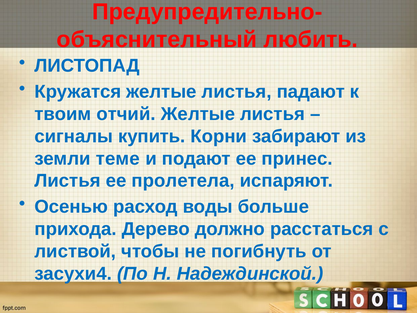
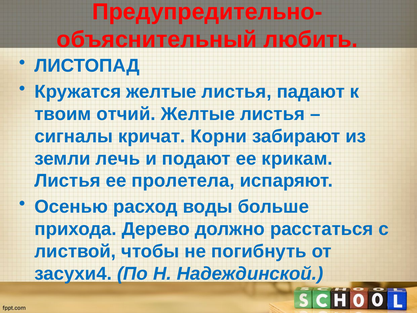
купить: купить -> кричат (152, 136)
теме: теме -> лечь (118, 158)
принес: принес -> крикам (297, 158)
